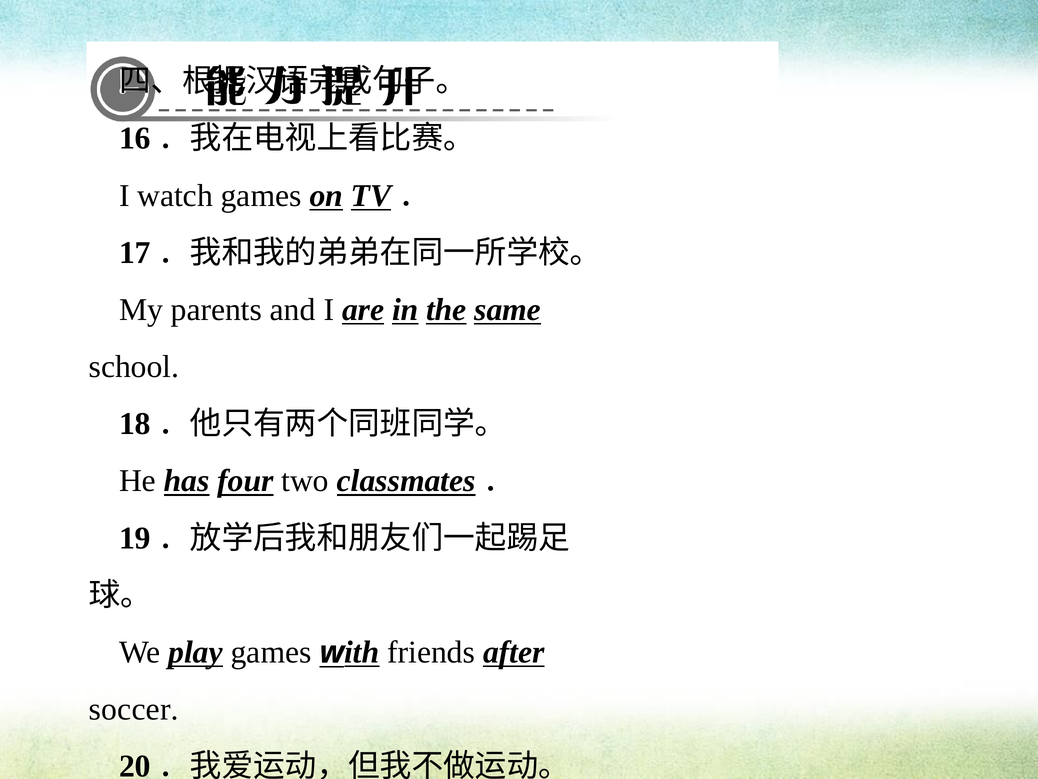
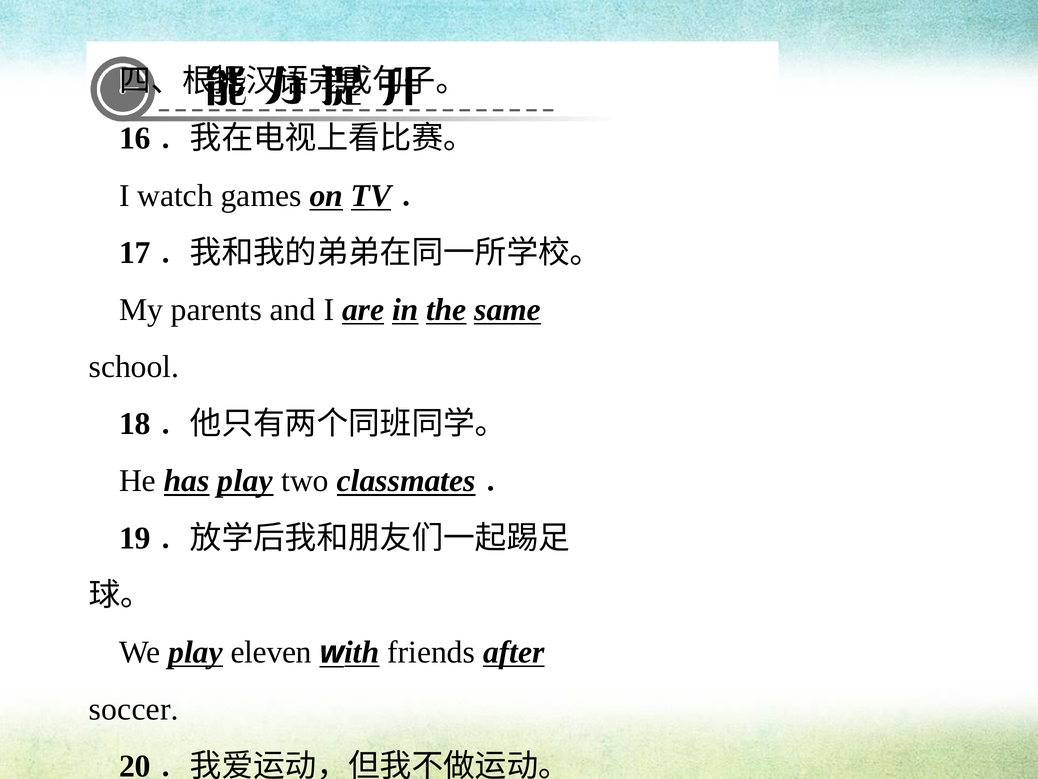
has four: four -> play (245, 481)
play games: games -> eleven (271, 652)
